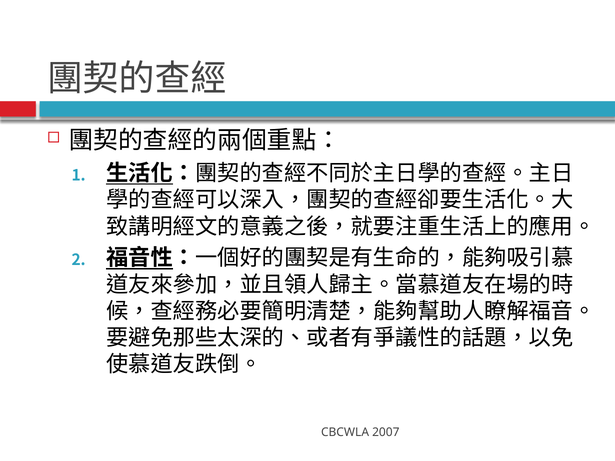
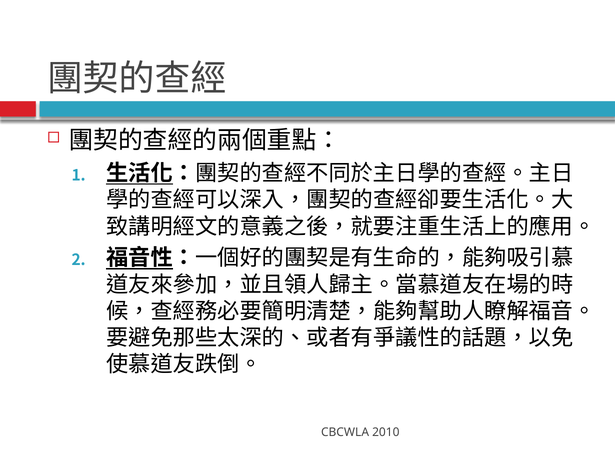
2007: 2007 -> 2010 (386, 432)
